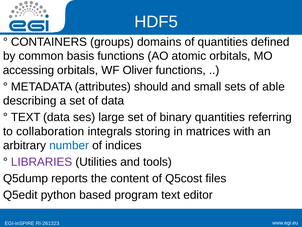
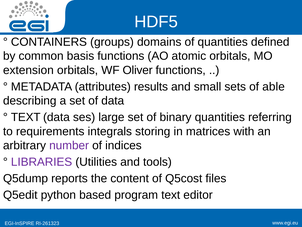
accessing: accessing -> extension (28, 70)
should: should -> results (151, 86)
collaboration: collaboration -> requirements (50, 131)
number colour: blue -> purple (69, 145)
